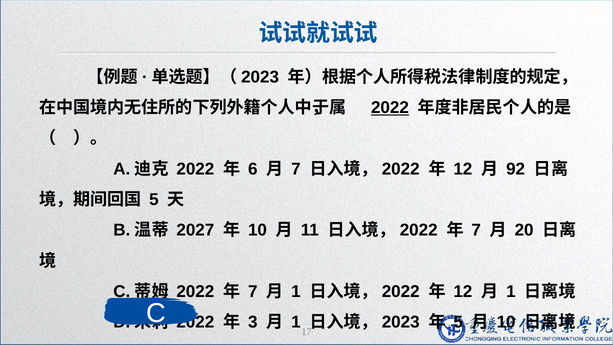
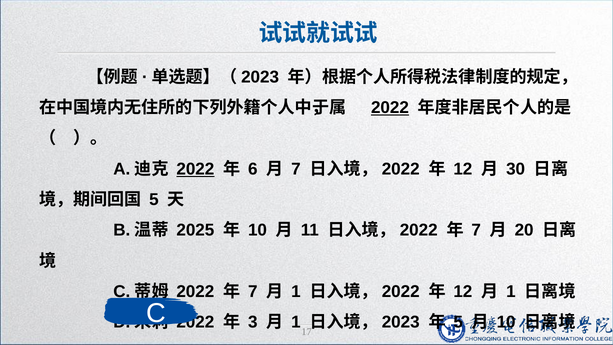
2022 underline: none -> present (195, 169)
92: 92 -> 30 (516, 169)
2027: 2027 -> 2025 (195, 230)
